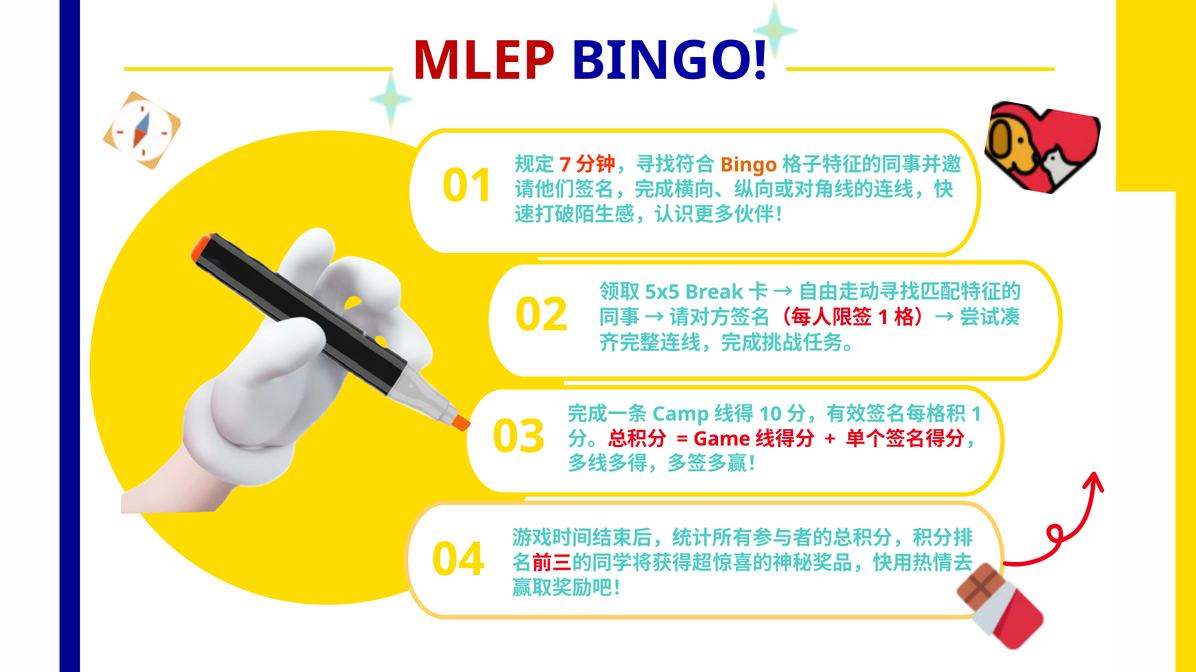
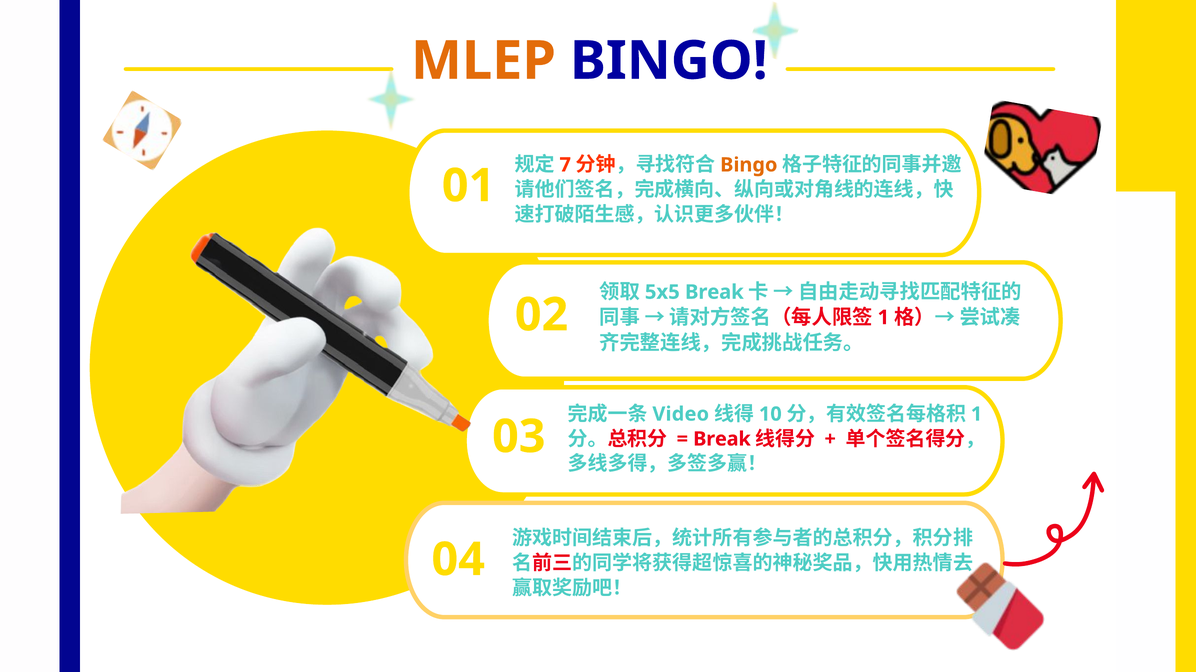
MLEP colour: red -> orange (483, 61)
Camp: Camp -> Video (681, 415)
Game: Game -> Break (722, 439)
